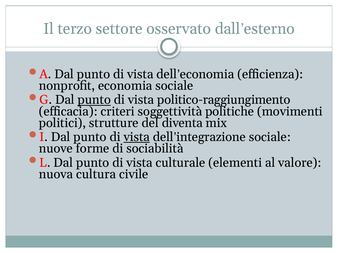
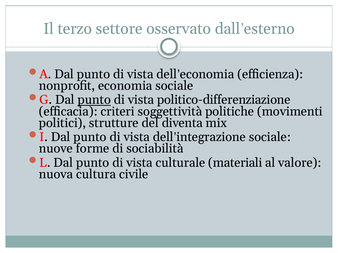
politico-raggiungimento: politico-raggiungimento -> politico-differenziazione (224, 100)
vista underline: present -> none (137, 137)
elementi: elementi -> materiali (235, 163)
